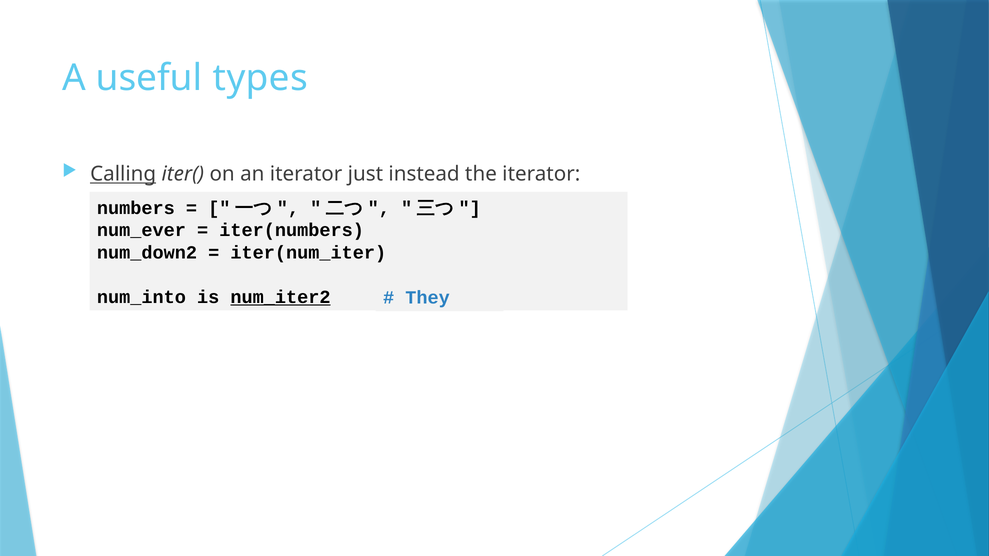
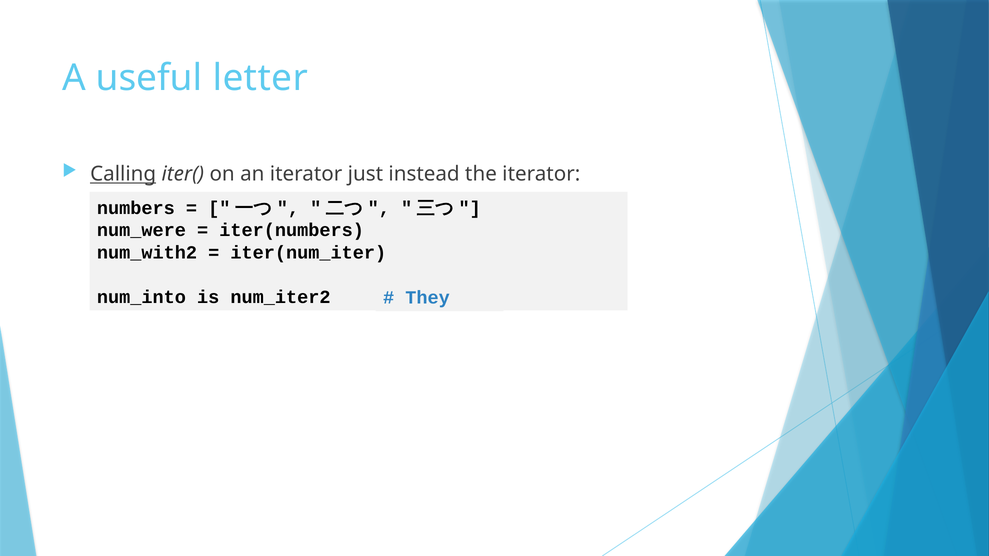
types: types -> letter (260, 78)
num_ever: num_ever -> num_were (141, 230)
num_down2: num_down2 -> num_with2 (147, 253)
num_iter2 underline: present -> none (281, 297)
